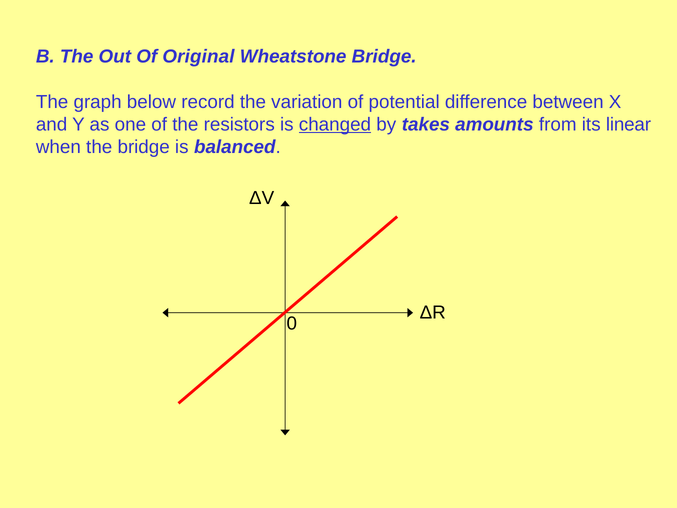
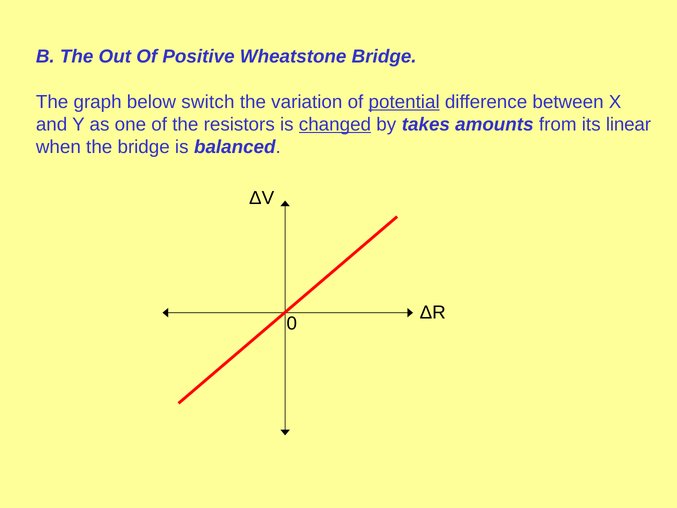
Original: Original -> Positive (199, 57)
record: record -> switch (208, 102)
potential underline: none -> present (404, 102)
